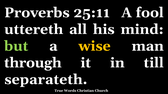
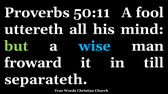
25:11: 25:11 -> 50:11 (92, 13)
wise colour: yellow -> light blue (95, 46)
through: through -> froward (33, 63)
